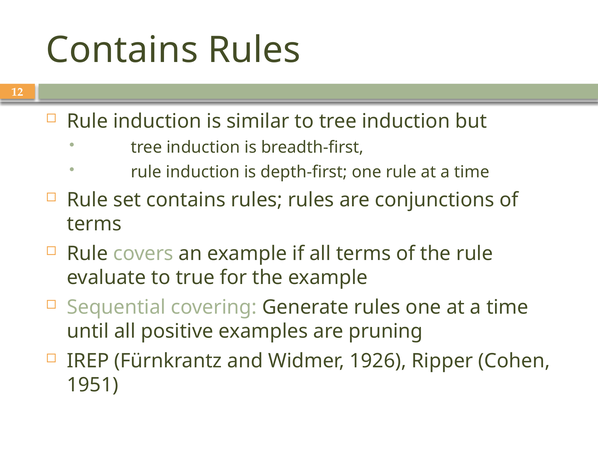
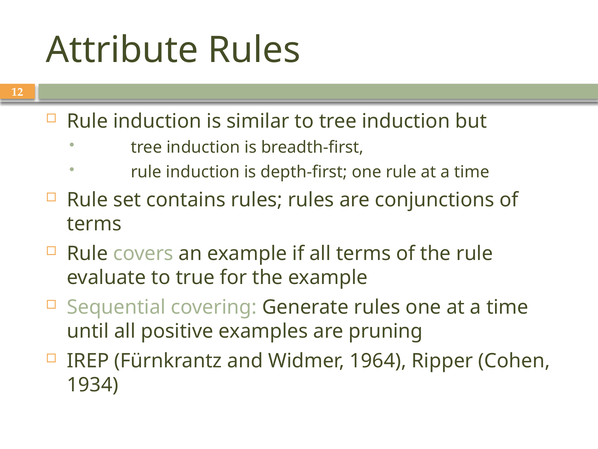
Contains: Contains -> Attribute (122, 50)
1926: 1926 -> 1964 (378, 361)
1951: 1951 -> 1934 (93, 385)
